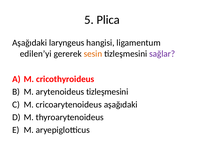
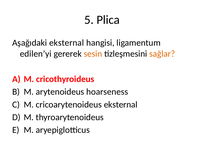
Aşağıdaki laryngeus: laryngeus -> eksternal (67, 43)
sağlar colour: purple -> orange (162, 54)
arytenoideus tizleşmesini: tizleşmesini -> hoarseness (107, 92)
cricoarytenoideus aşağıdaki: aşağıdaki -> eksternal (121, 105)
